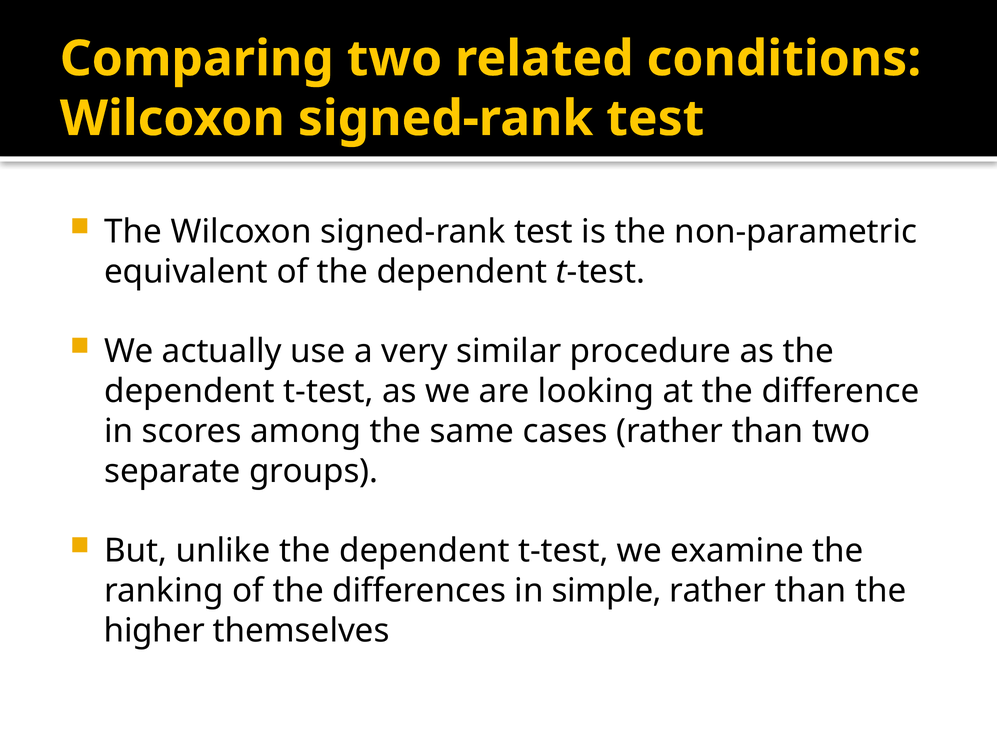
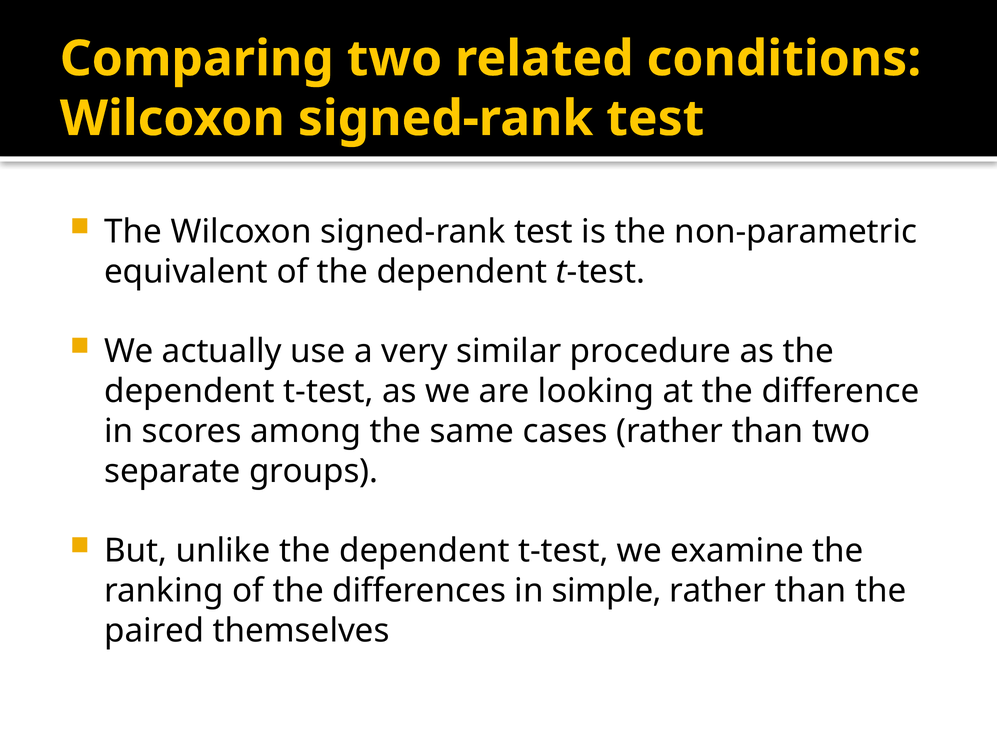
higher: higher -> paired (154, 630)
